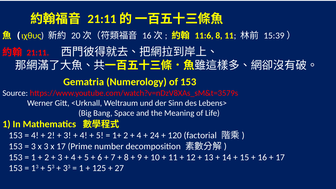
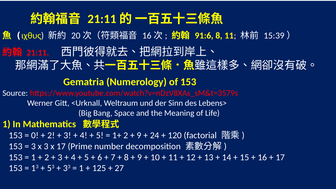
11:6: 11:6 -> 91:6 (204, 36)
4: 4 -> 0 (35, 136)
4: 4 -> 9 (139, 136)
